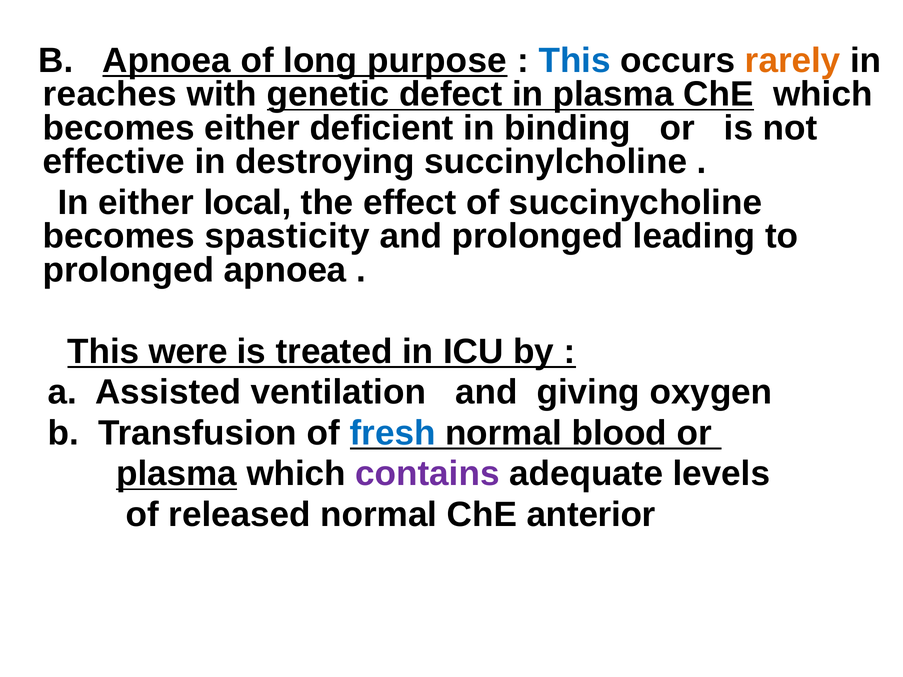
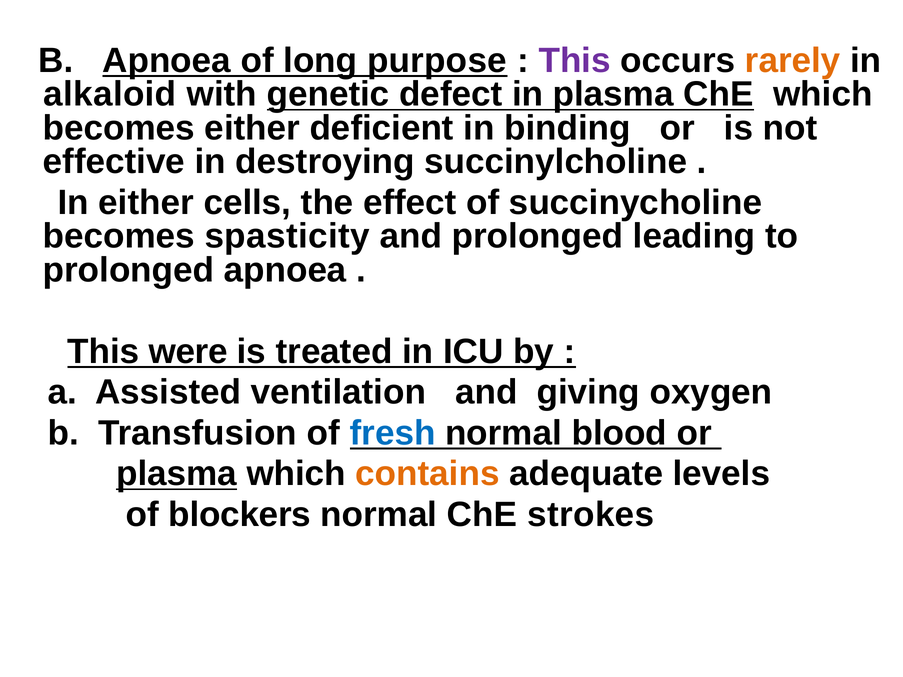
This colour: blue -> purple (575, 61)
reaches: reaches -> alkaloid (110, 94)
local: local -> cells (247, 203)
contains colour: purple -> orange (428, 474)
released: released -> blockers (240, 515)
anterior: anterior -> strokes (591, 515)
